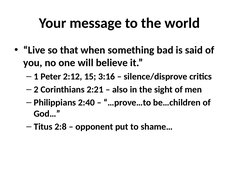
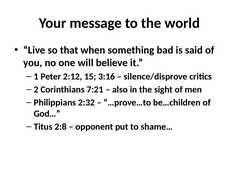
2:21: 2:21 -> 7:21 (95, 90)
2:40: 2:40 -> 2:32 (86, 103)
